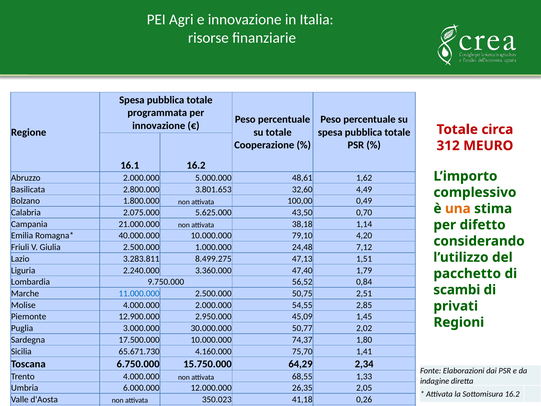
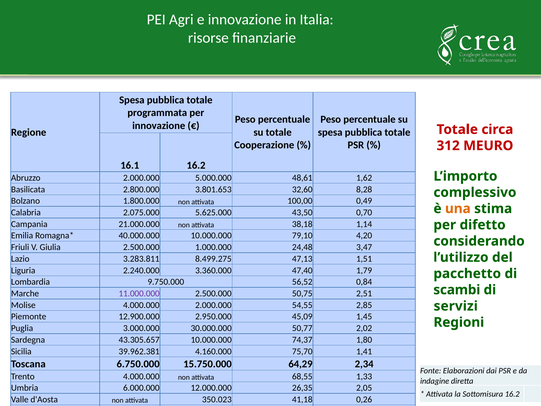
4,49: 4,49 -> 8,28 (364, 189)
7,12: 7,12 -> 3,47 (364, 247)
11.000.000 colour: blue -> purple (139, 293)
privati: privati -> servizi (456, 306)
17.500.000: 17.500.000 -> 43.305.657 (139, 340)
65.671.730: 65.671.730 -> 39.962.381 (139, 351)
